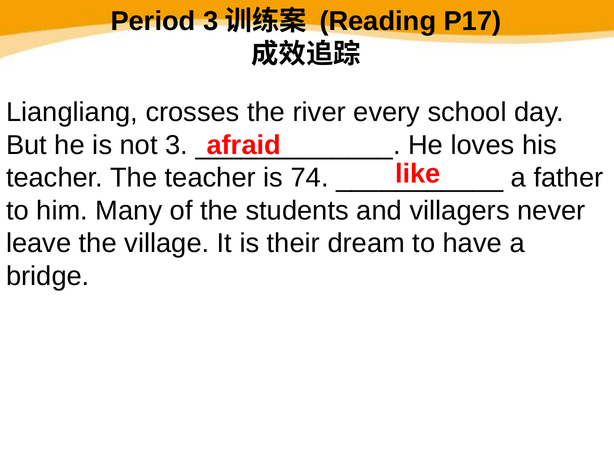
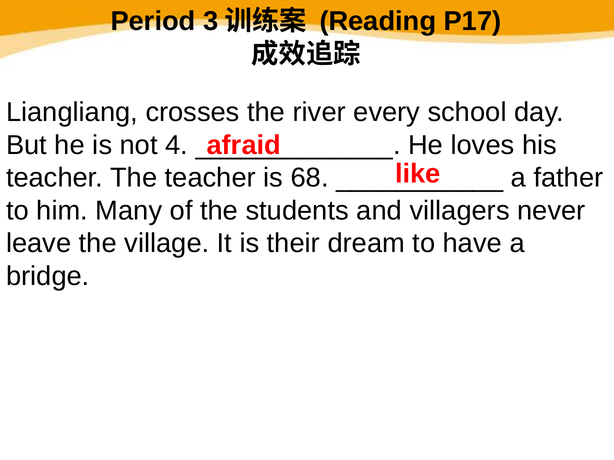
not 3: 3 -> 4 (177, 145)
74: 74 -> 68 (310, 178)
